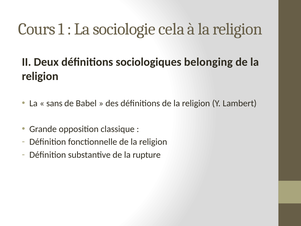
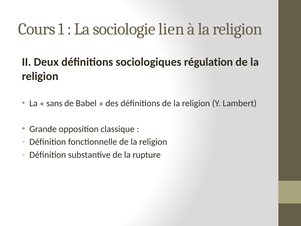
cela: cela -> lien (171, 29)
belonging: belonging -> régulation (208, 62)
